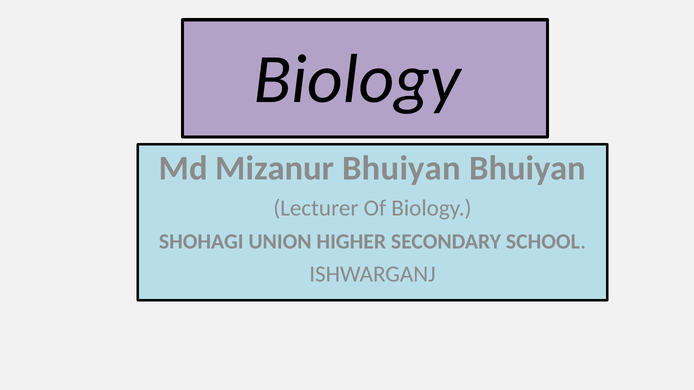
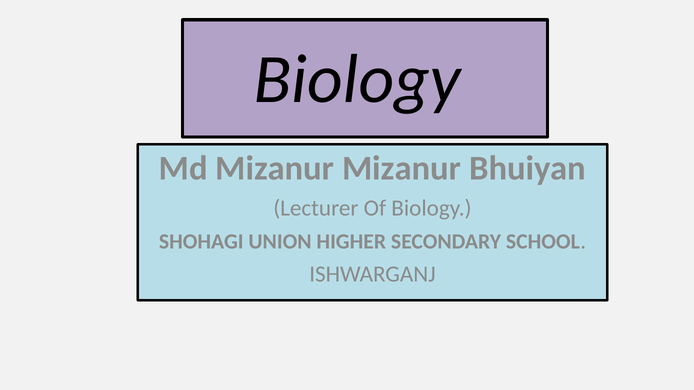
Mizanur Bhuiyan: Bhuiyan -> Mizanur (402, 169)
